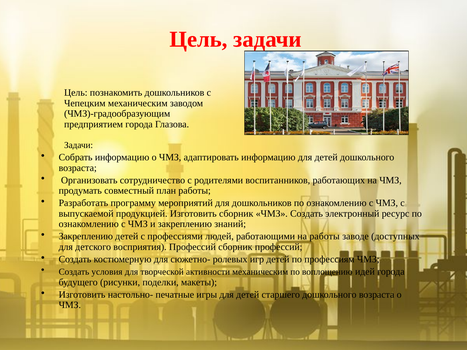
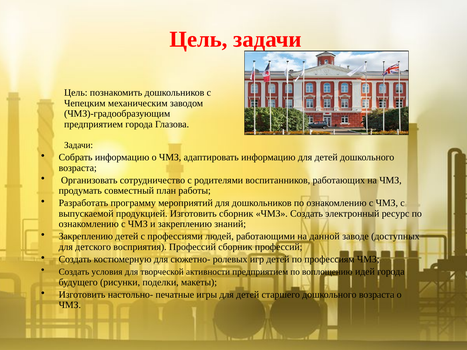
на работы: работы -> данной (325, 237)
активности механическим: механическим -> предприятием (260, 272)
